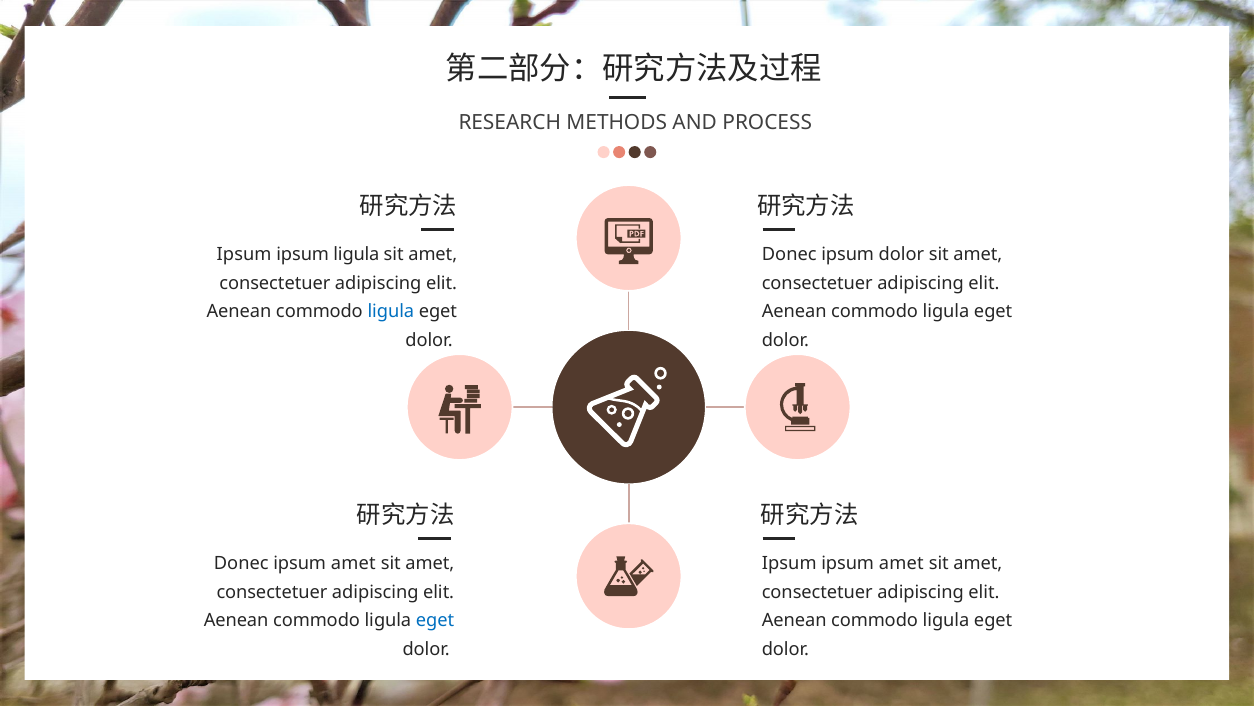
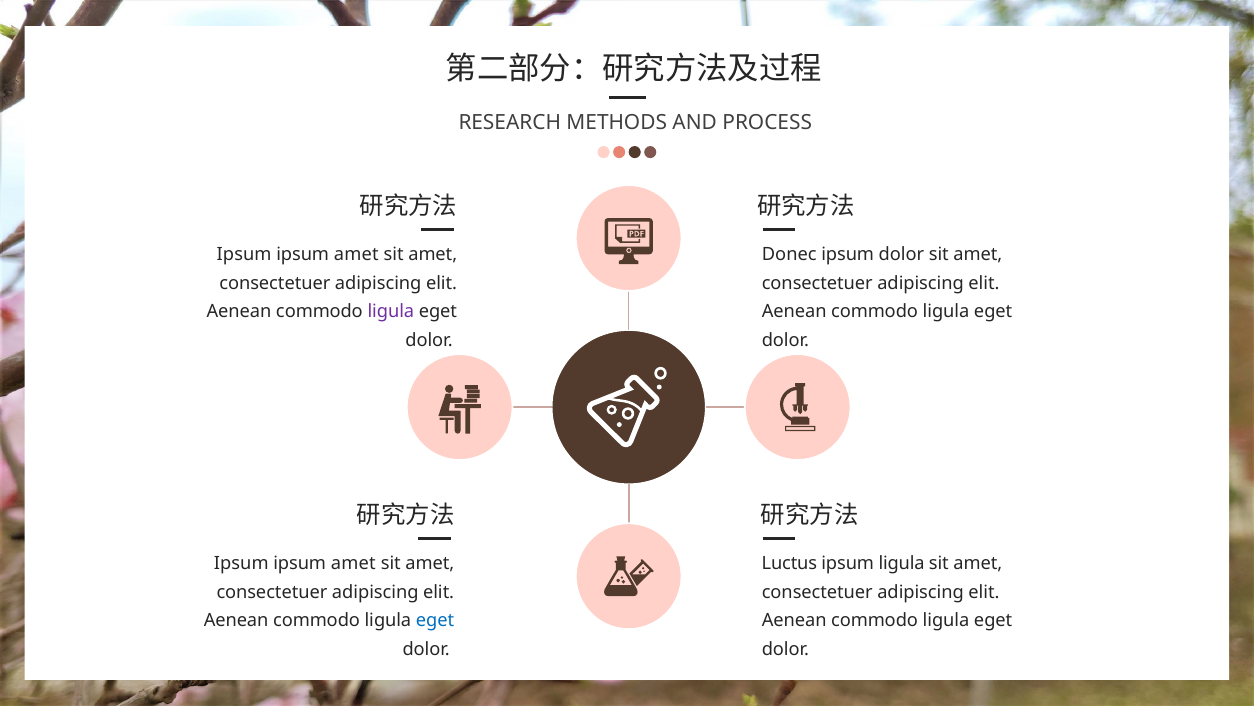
ligula: ligula -> amet (356, 254)
ligula colour: blue -> purple (391, 311)
Donec: Donec -> Ipsum (241, 563)
Ipsum: Ipsum -> Luctus (789, 563)
amet: amet -> ligula (902, 563)
